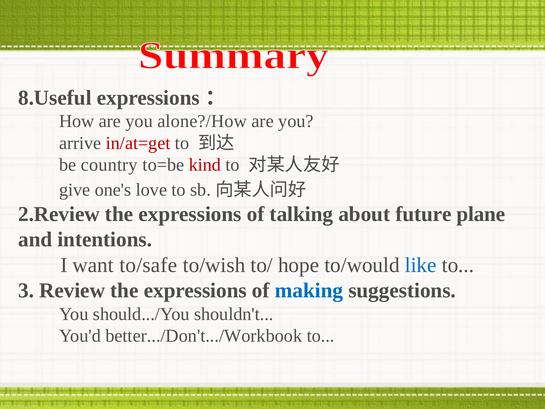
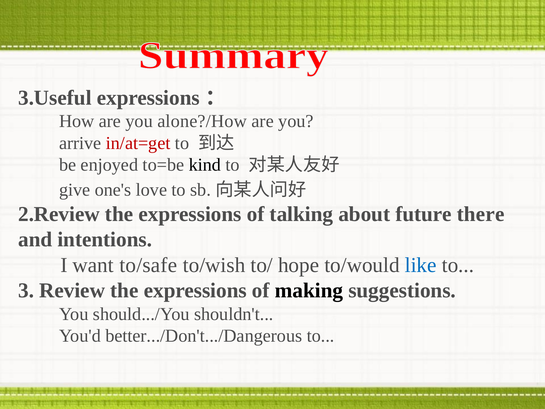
8.Useful: 8.Useful -> 3.Useful (55, 98)
country: country -> enjoyed (109, 165)
kind colour: red -> black (205, 165)
plane: plane -> there (481, 214)
making colour: blue -> black (309, 290)
better.../Don't.../Workbook: better.../Don't.../Workbook -> better.../Don't.../Dangerous (204, 336)
